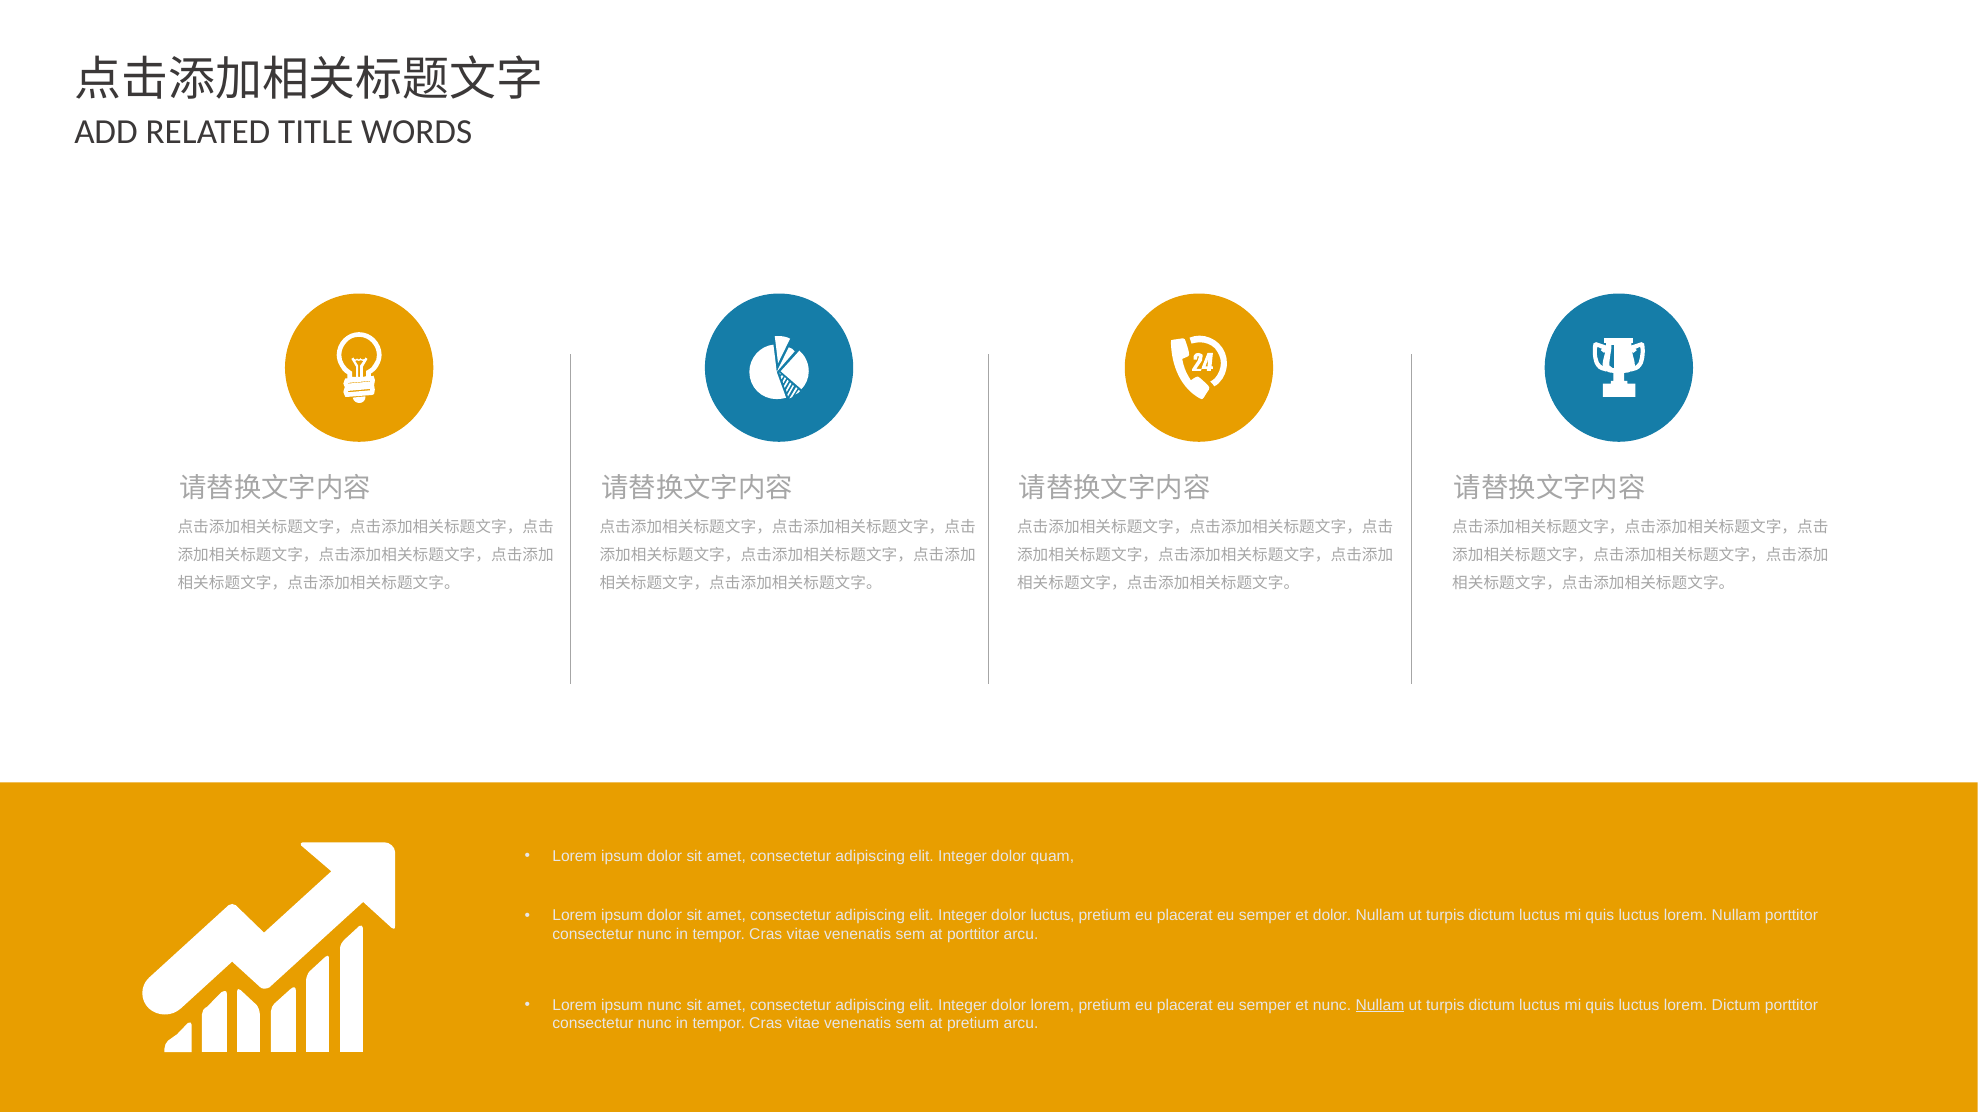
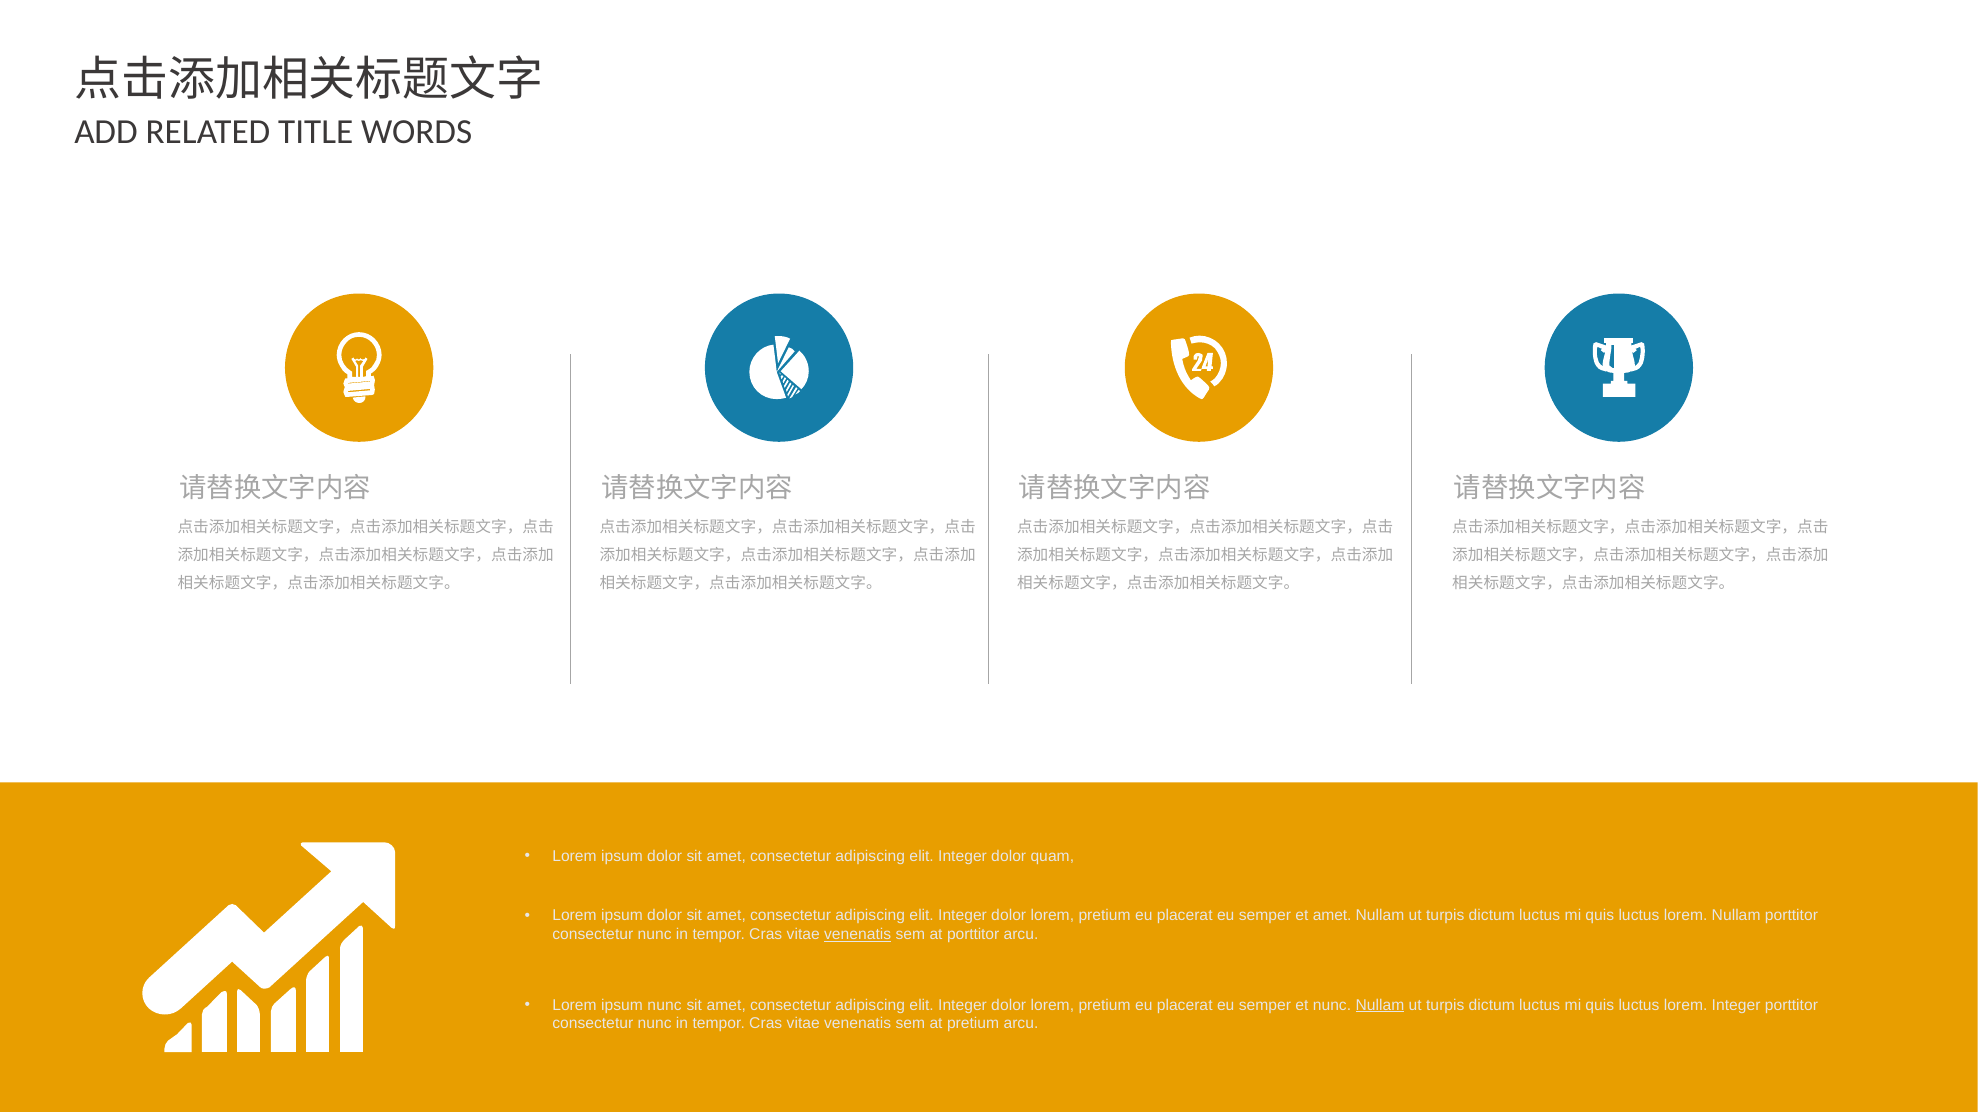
luctus: luctus -> lorem (1052, 916)
et dolor: dolor -> amet (1332, 916)
venenatis underline: none -> present (858, 935)
lorem Dictum: Dictum -> Integer (1736, 1005)
